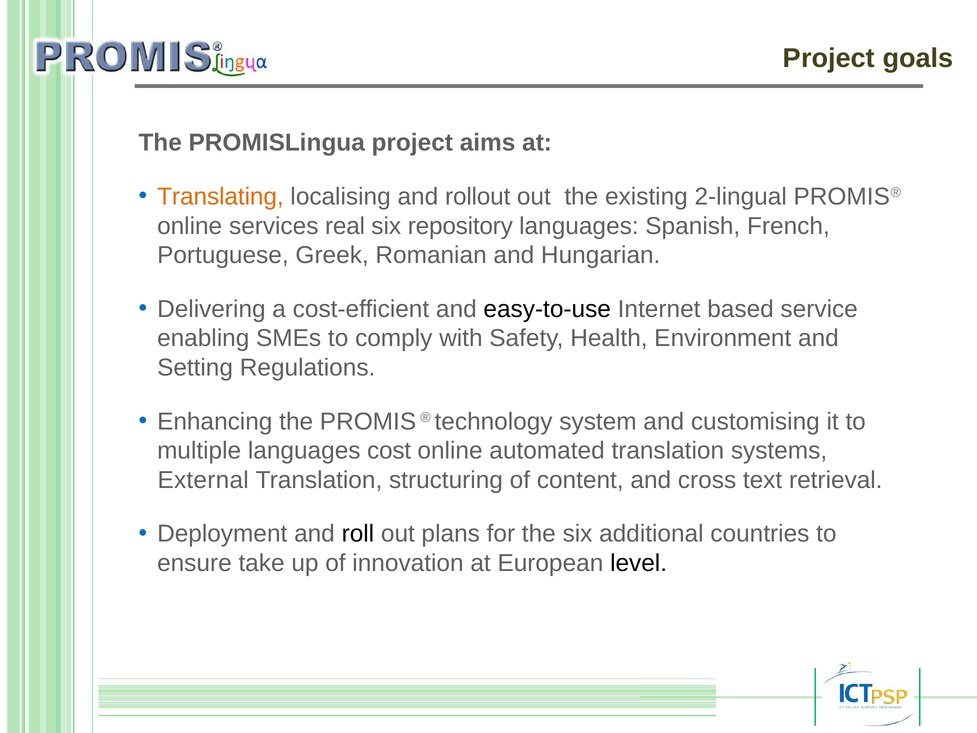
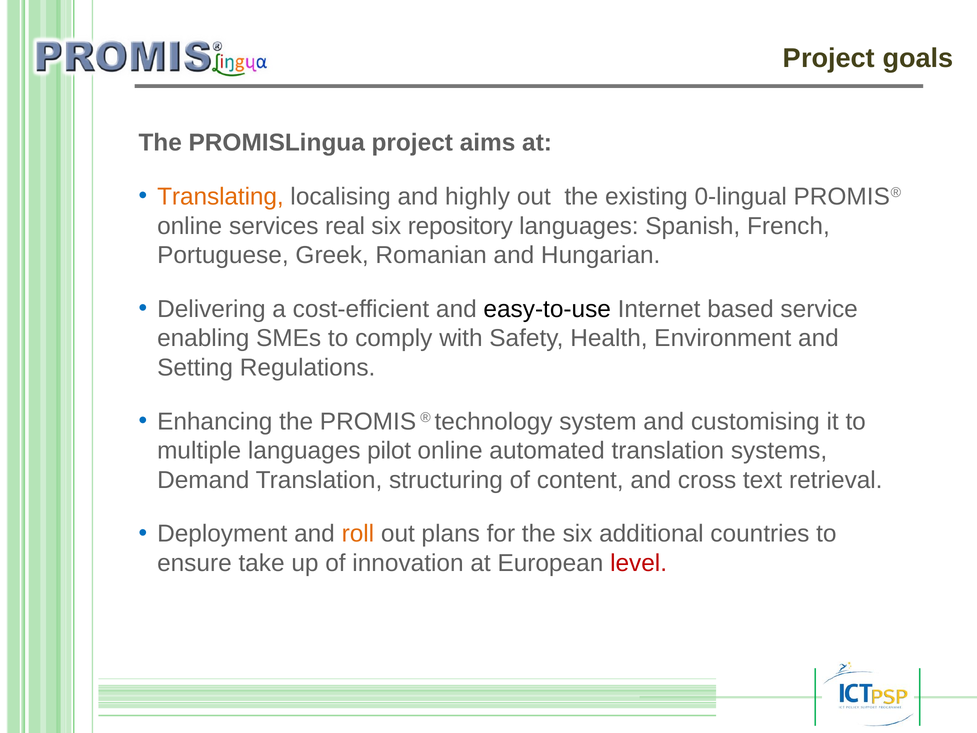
rollout: rollout -> highly (478, 197)
2-lingual: 2-lingual -> 0-lingual (741, 197)
cost: cost -> pilot (389, 451)
External: External -> Demand (203, 480)
roll colour: black -> orange (358, 534)
level colour: black -> red (639, 563)
